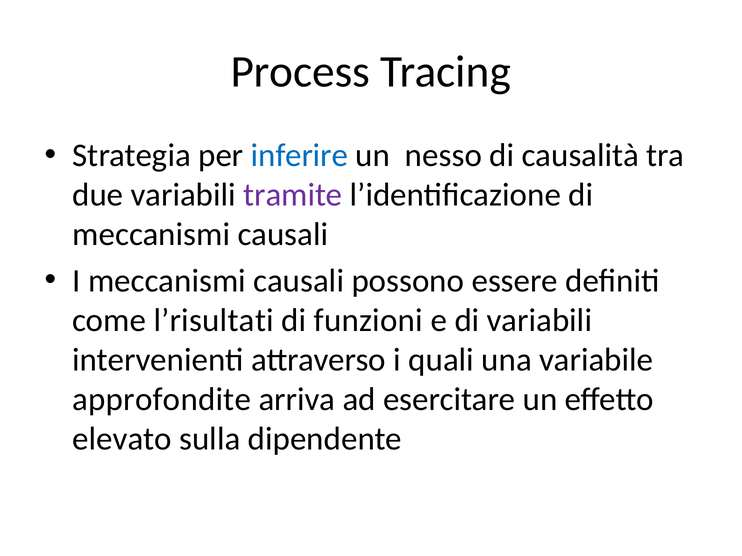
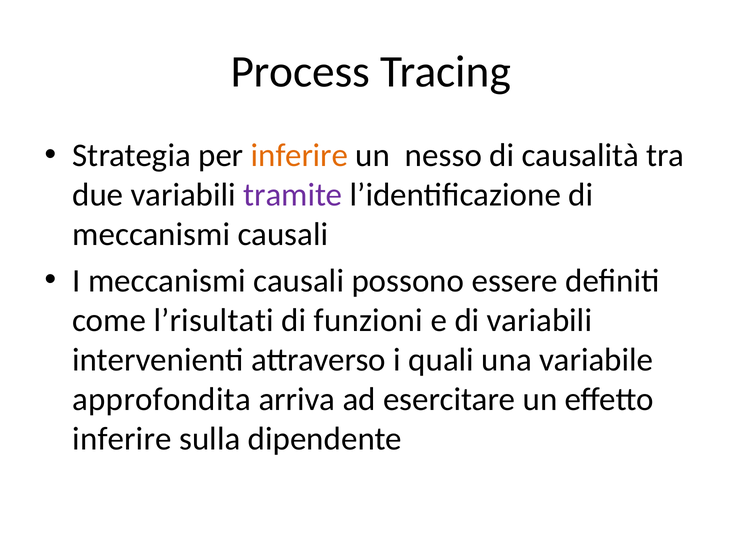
inferire colour: blue -> orange (300, 156)
approfondite: approfondite -> approfondita (162, 400)
elevato: elevato -> inferire (122, 439)
